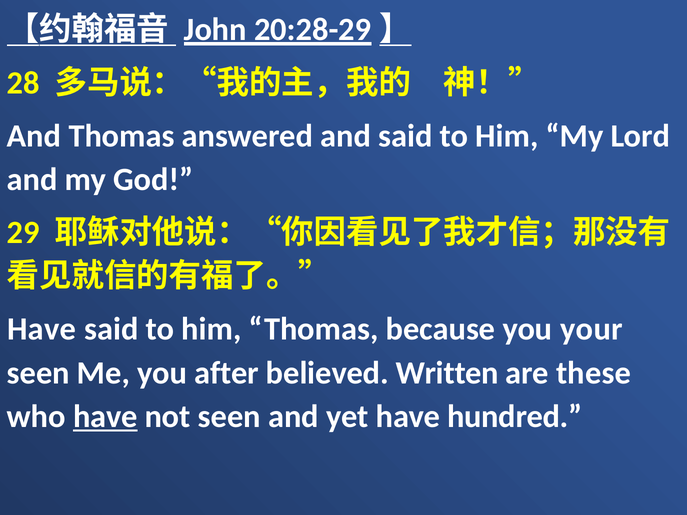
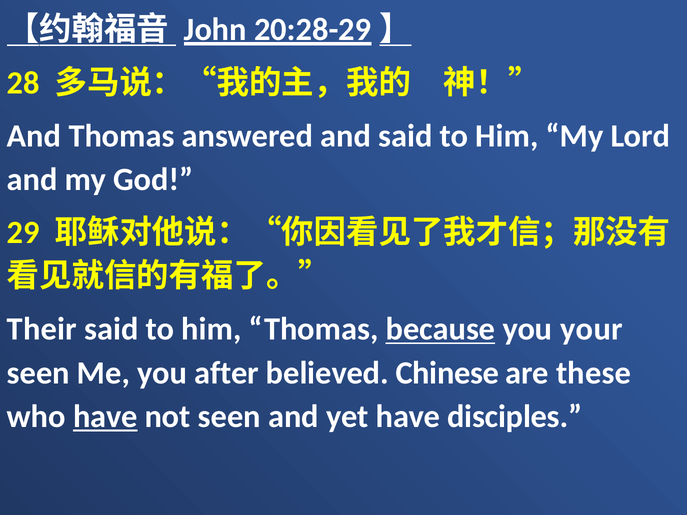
Have: Have -> Their (42, 329)
because underline: none -> present (440, 329)
Written: Written -> Chinese (447, 373)
hundred: hundred -> disciples (515, 417)
